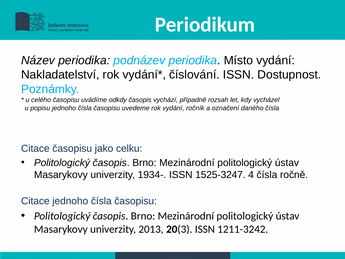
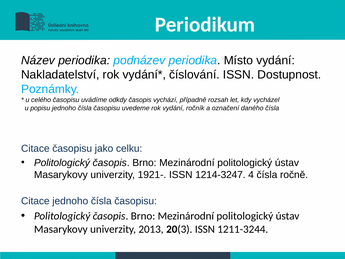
1934-: 1934- -> 1921- (152, 175)
1525-3247: 1525-3247 -> 1214-3247 (220, 175)
1211-3242: 1211-3242 -> 1211-3244 (243, 229)
